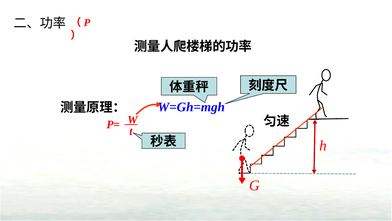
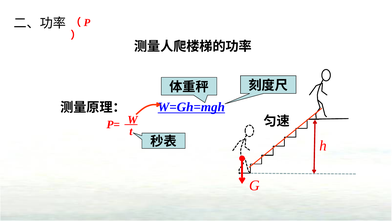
W=Gh=mgh underline: none -> present (191, 107)
